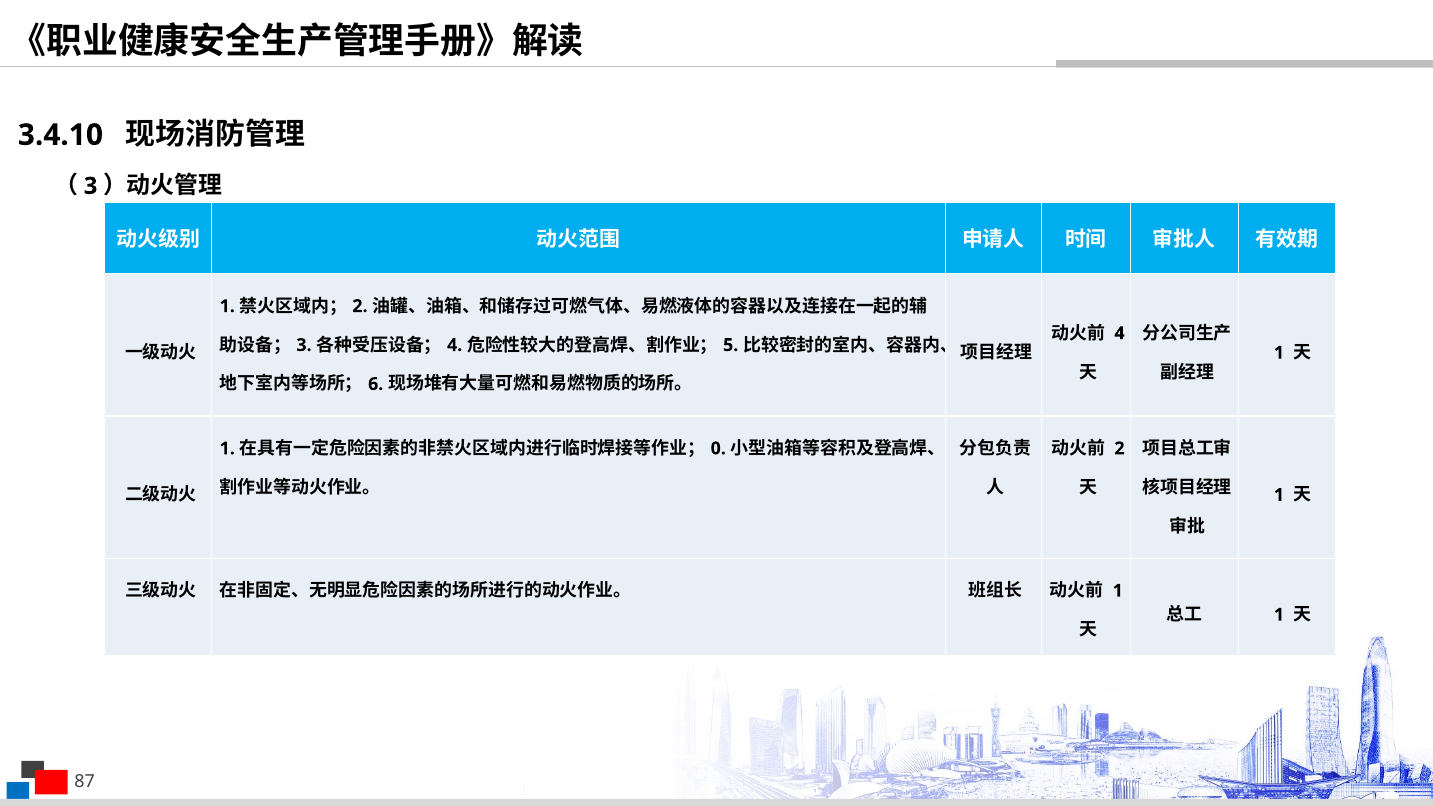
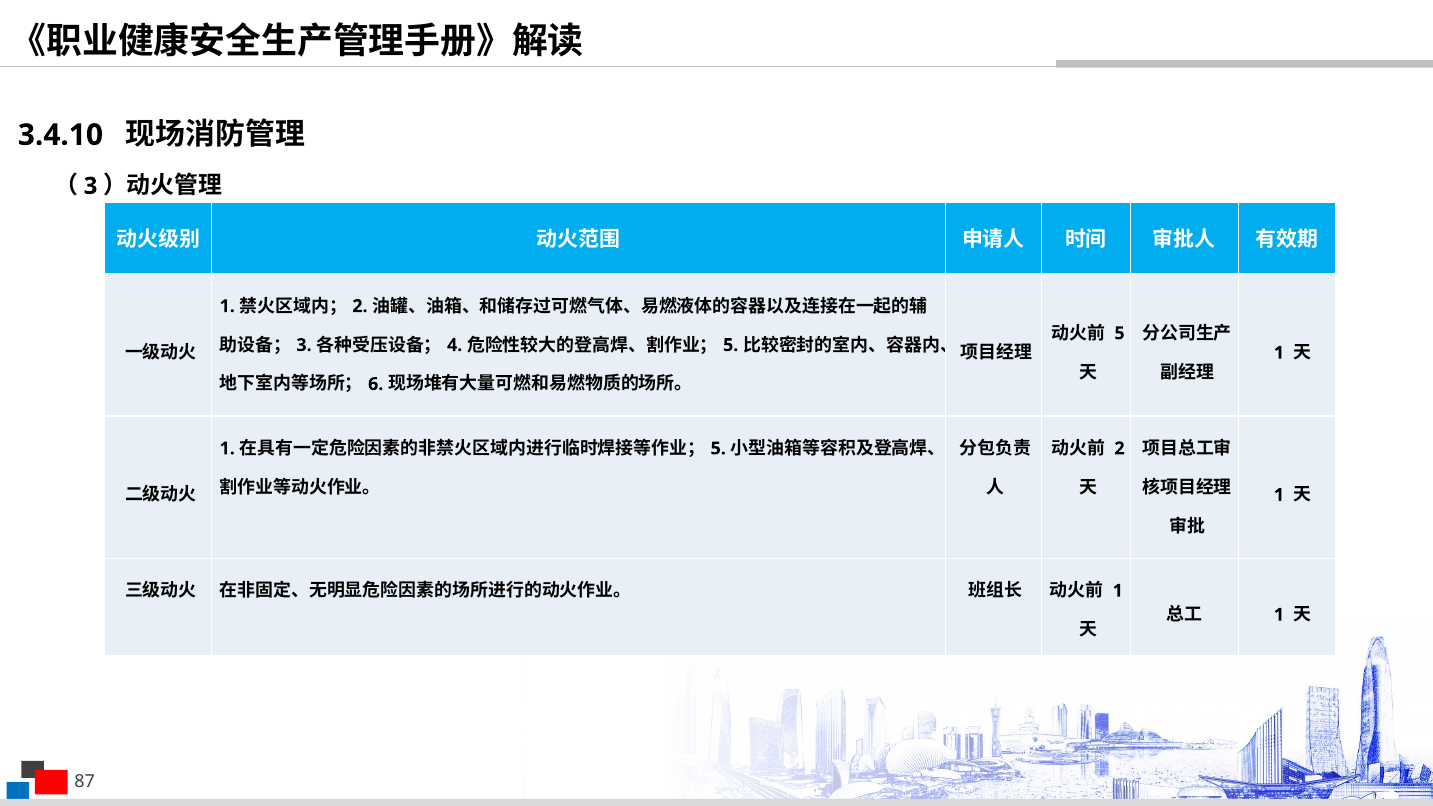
4: 4 -> 5 (1120, 333)
0: 0 -> 5 (718, 448)
